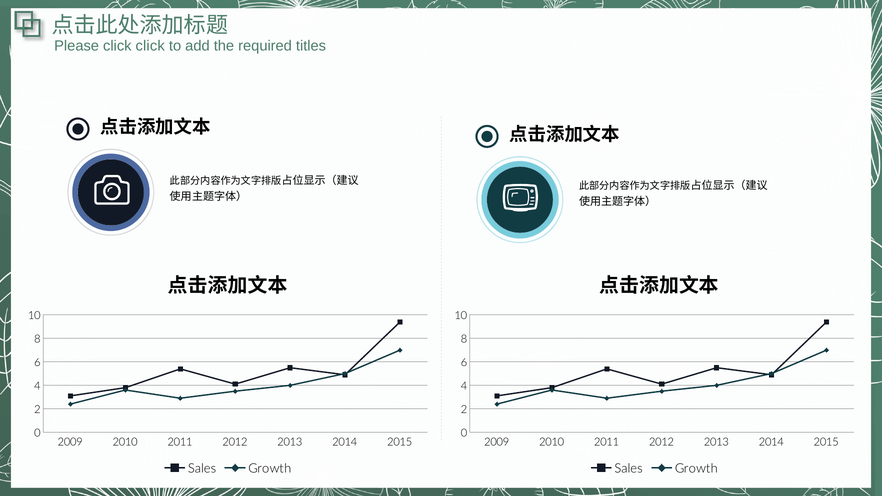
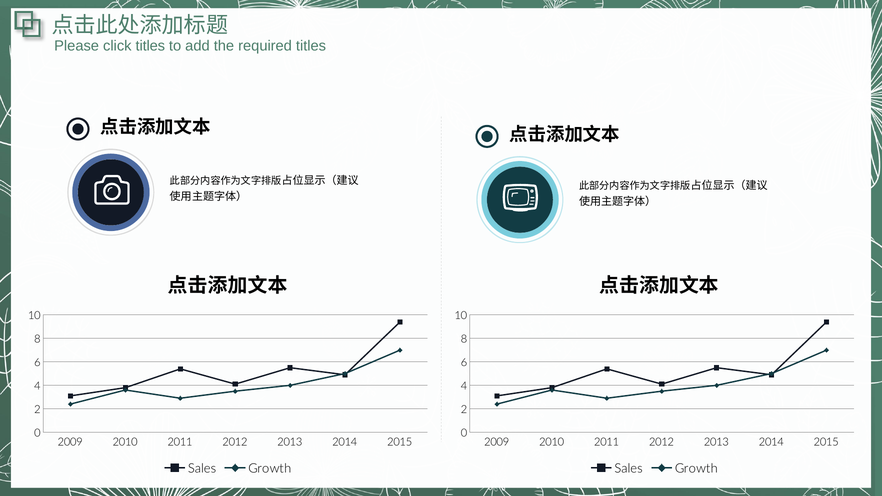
click click: click -> titles (150, 46)
